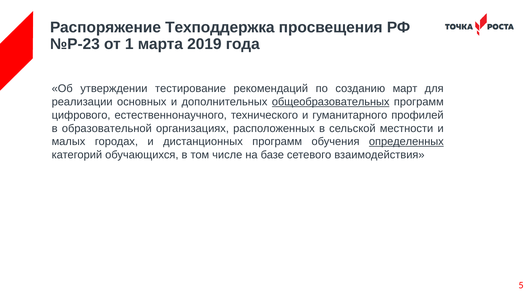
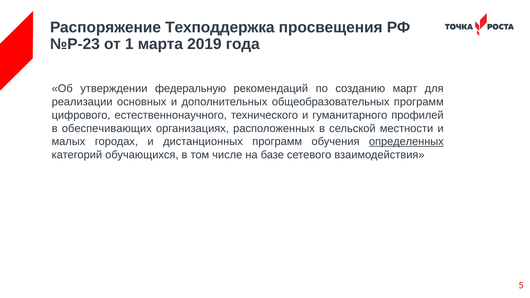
тестирование: тестирование -> федеральную (191, 89)
общеобразовательных underline: present -> none (331, 102)
образовательной: образовательной -> обеспечивающих (107, 128)
